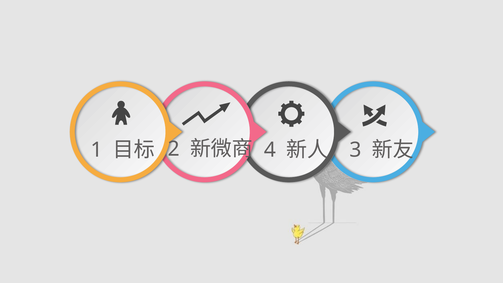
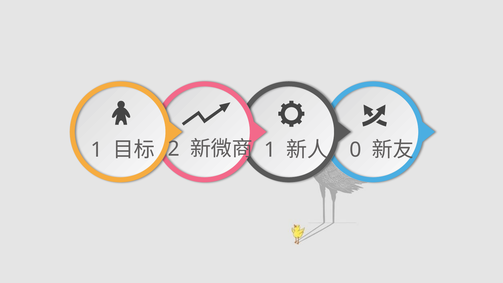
4: 4 -> 1 (270, 150)
3: 3 -> 0 (355, 150)
